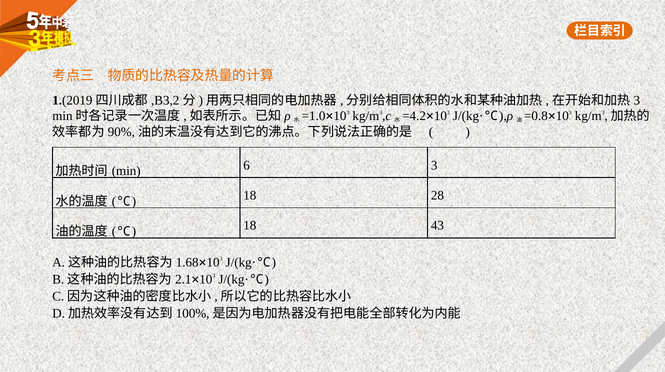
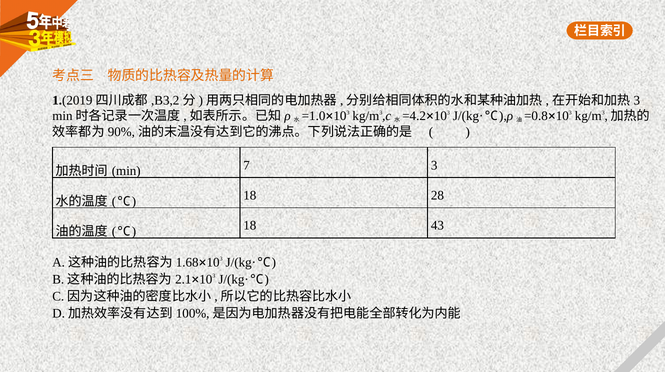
6: 6 -> 7 (247, 165)
